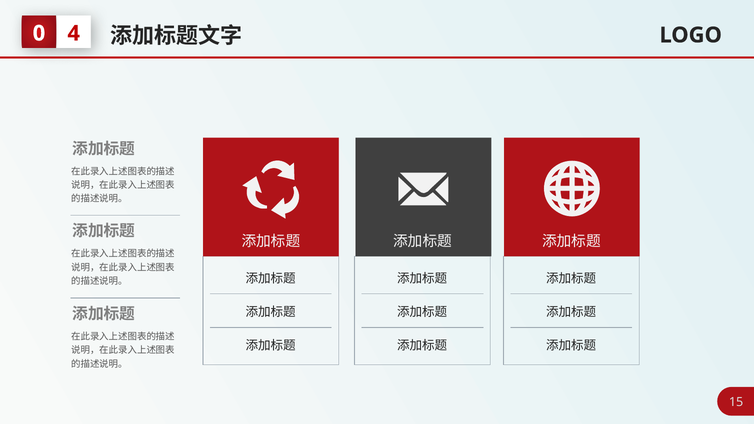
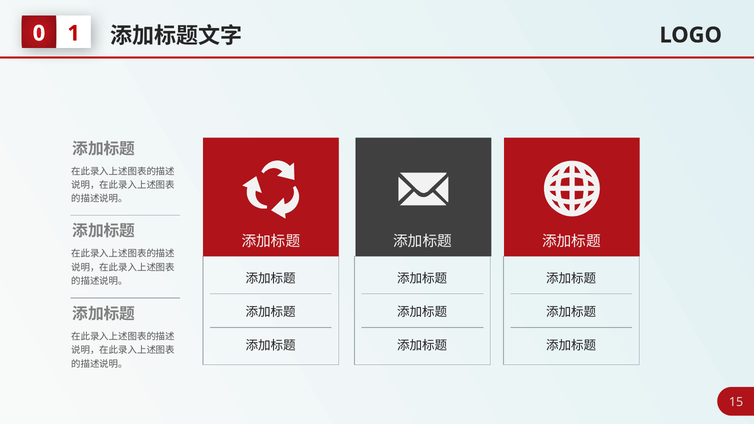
4: 4 -> 1 (74, 33)
